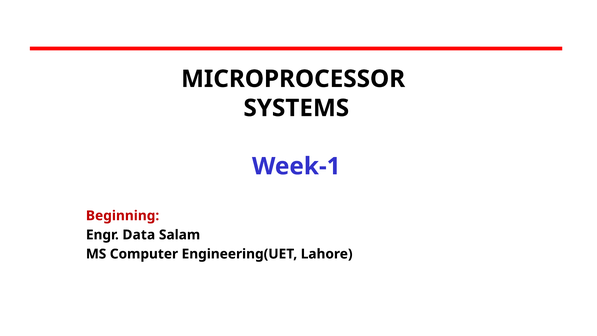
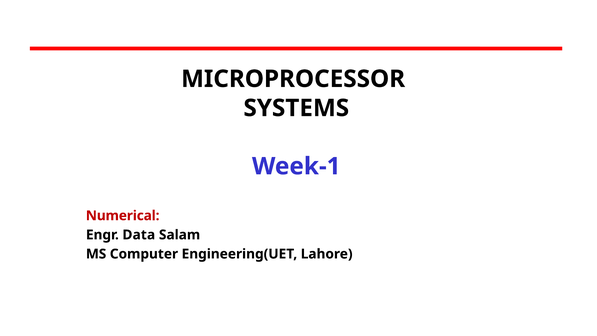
Beginning: Beginning -> Numerical (123, 216)
